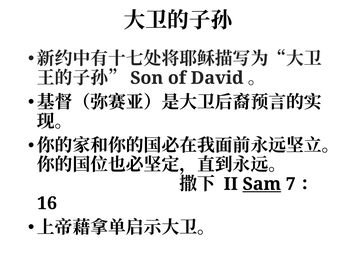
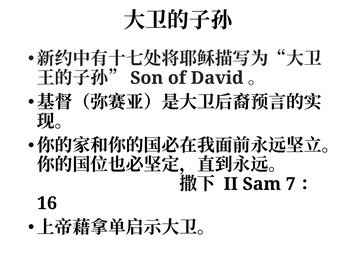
Sam underline: present -> none (262, 184)
